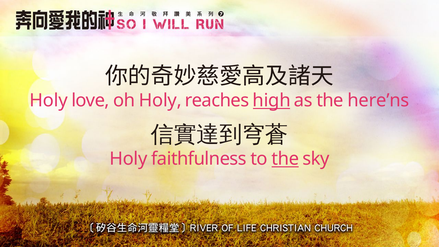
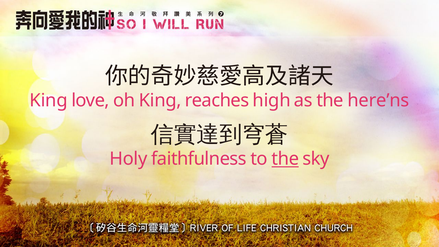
Holy: Holy -> King (49, 101)
oh Holy: Holy -> King (160, 101)
high underline: present -> none (272, 101)
